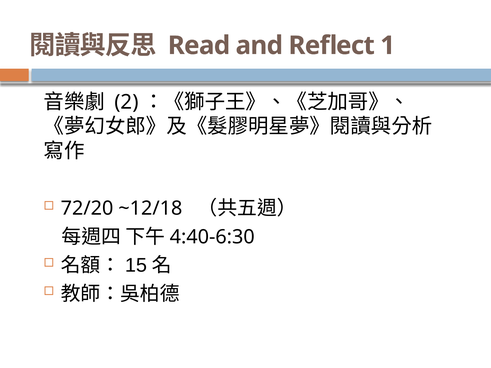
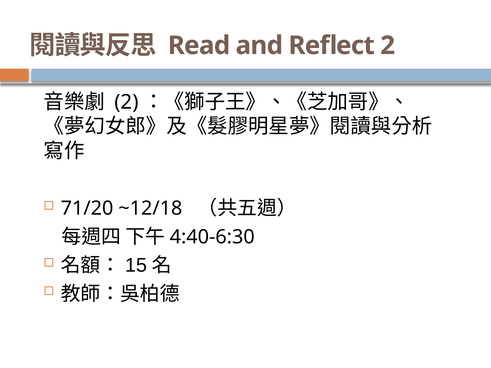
Reflect 1: 1 -> 2 (388, 46)
72/20: 72/20 -> 71/20 (87, 209)
